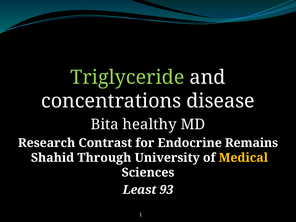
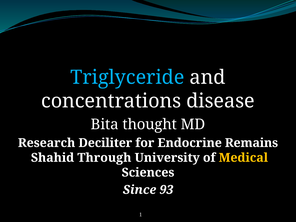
Triglyceride colour: light green -> light blue (127, 77)
healthy: healthy -> thought (150, 124)
Contrast: Contrast -> Deciliter (105, 143)
Least: Least -> Since (139, 190)
